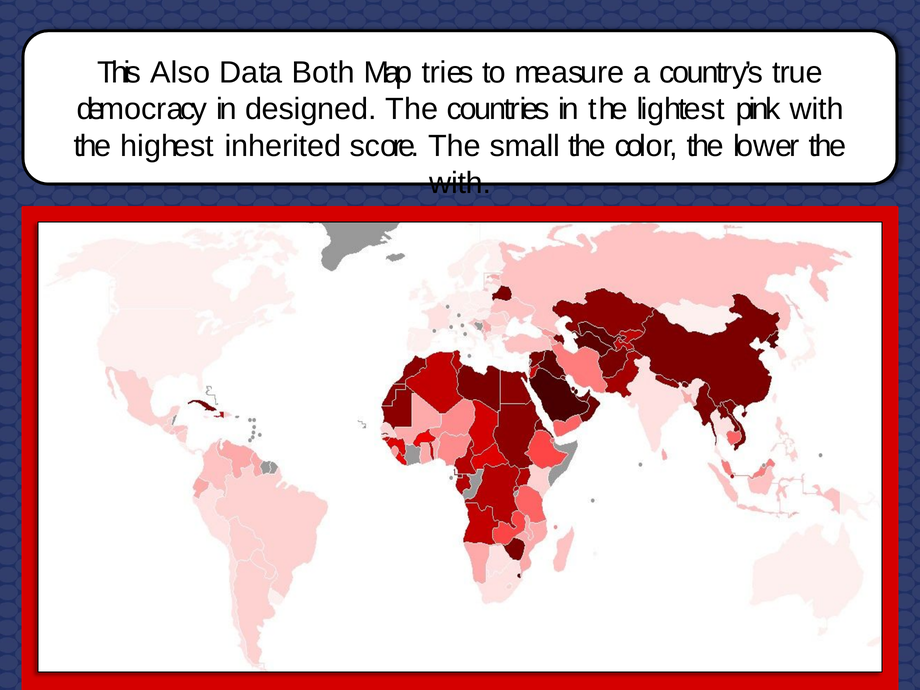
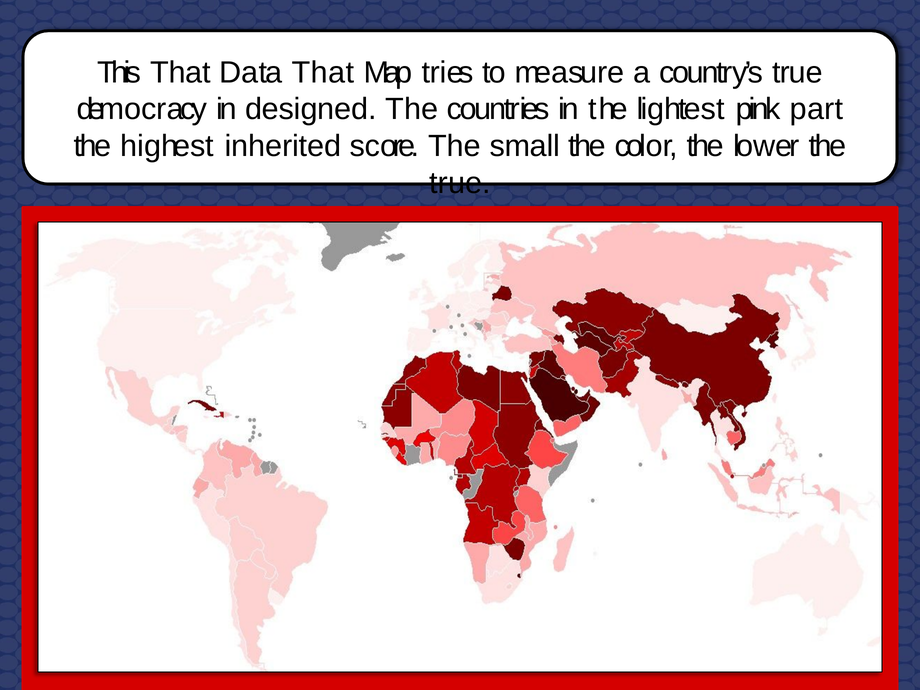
This Also: Also -> That (180, 73)
Data Both: Both -> That (323, 73)
pink with: with -> part (817, 109)
with: with -> true (460, 183)
